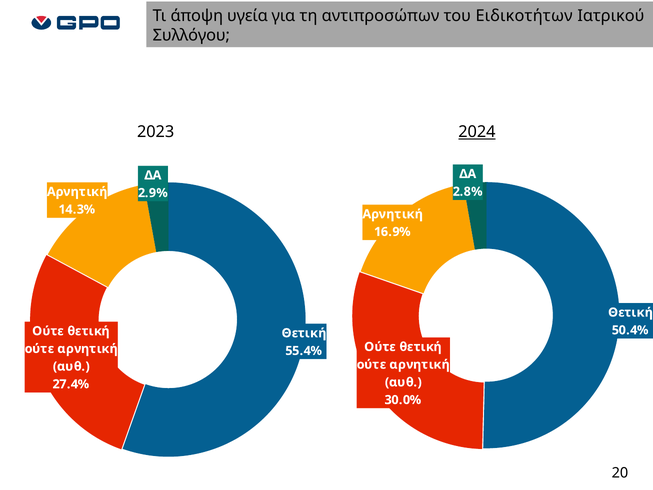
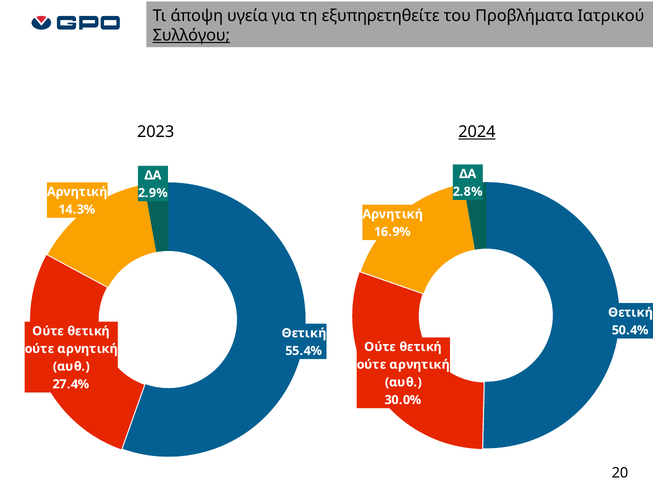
αντιπροσώπων: αντιπροσώπων -> εξυπηρετηθείτε (381, 16)
Ειδικοτήτων: Ειδικοτήτων -> Προβλήματα (524, 16)
Συλλόγου underline: none -> present (191, 35)
